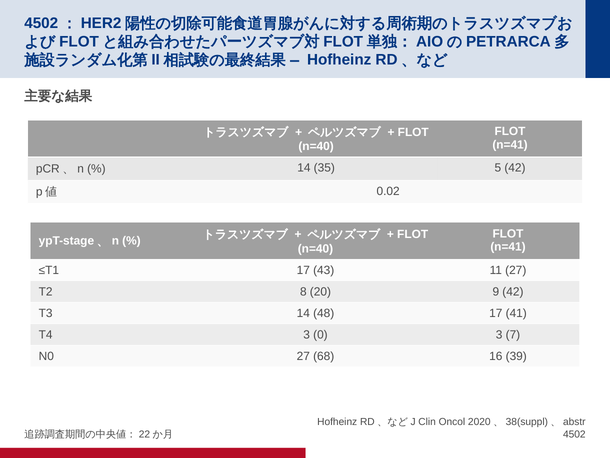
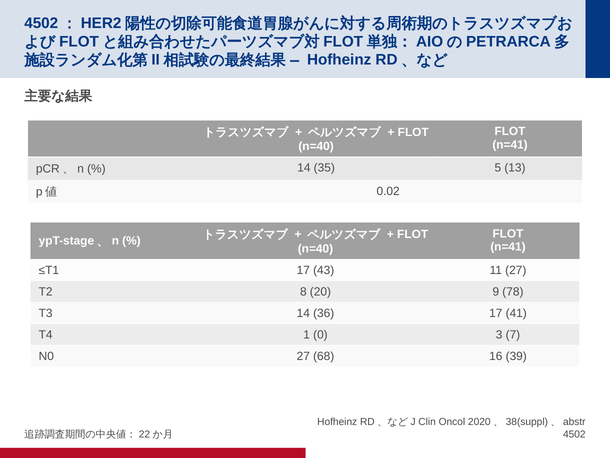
5 42: 42 -> 13 (515, 168)
9 42: 42 -> 78 (513, 291)
48: 48 -> 36 (324, 313)
T4 3: 3 -> 1 (307, 334)
